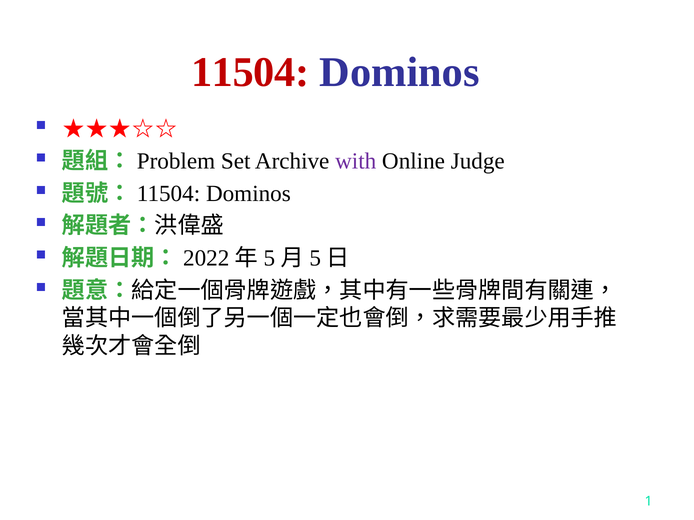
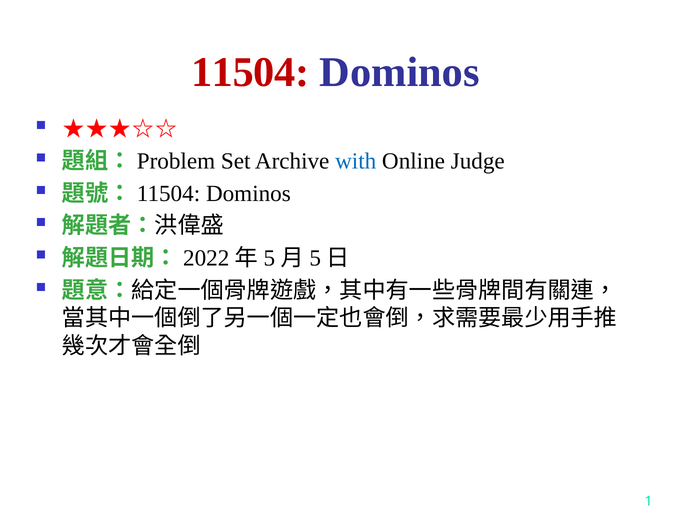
with colour: purple -> blue (356, 161)
